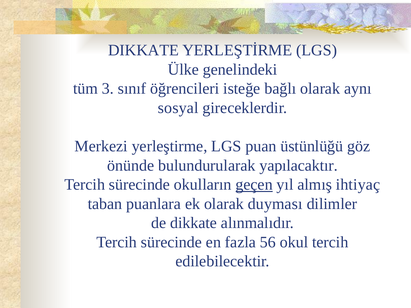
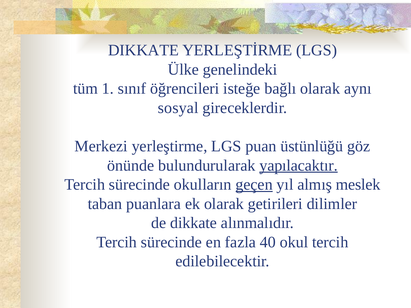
3: 3 -> 1 (108, 89)
yapılacaktır underline: none -> present (299, 166)
ihtiyaç: ihtiyaç -> meslek (358, 185)
duyması: duyması -> getirileri (275, 204)
56: 56 -> 40 (268, 242)
